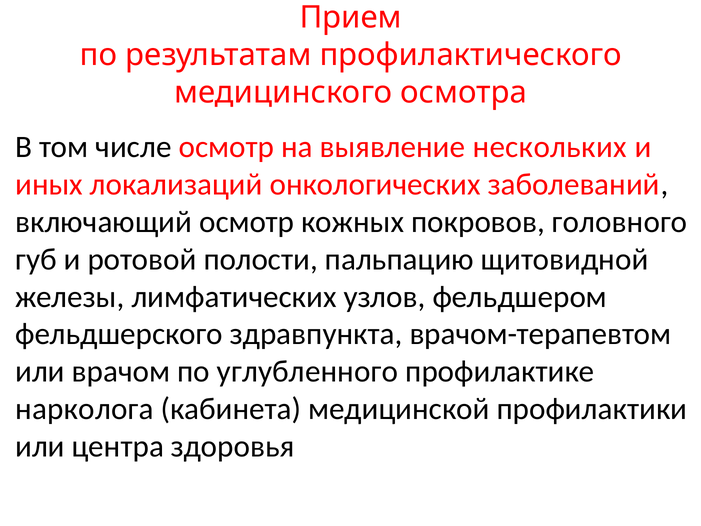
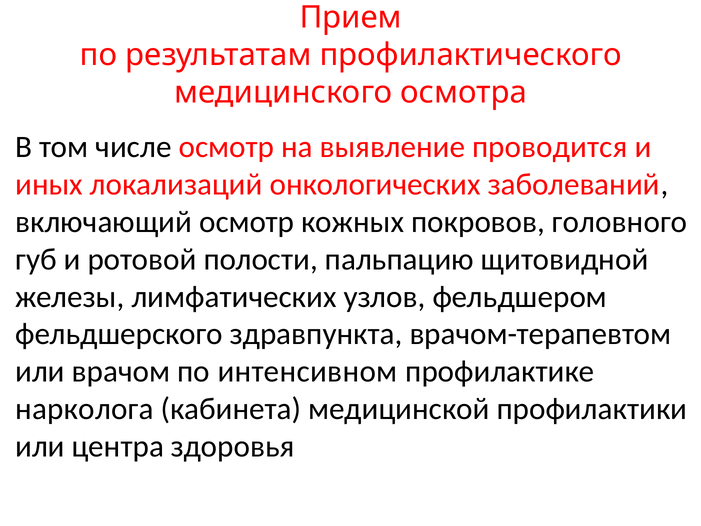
нескольких: нескольких -> проводится (550, 147)
углубленного: углубленного -> интенсивном (307, 371)
